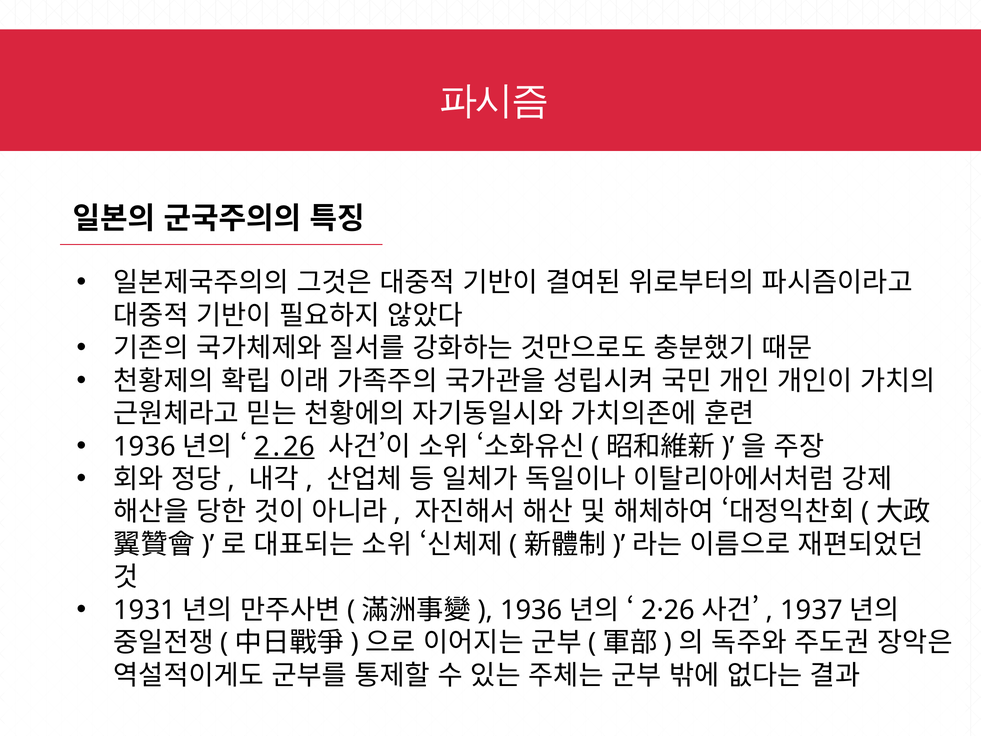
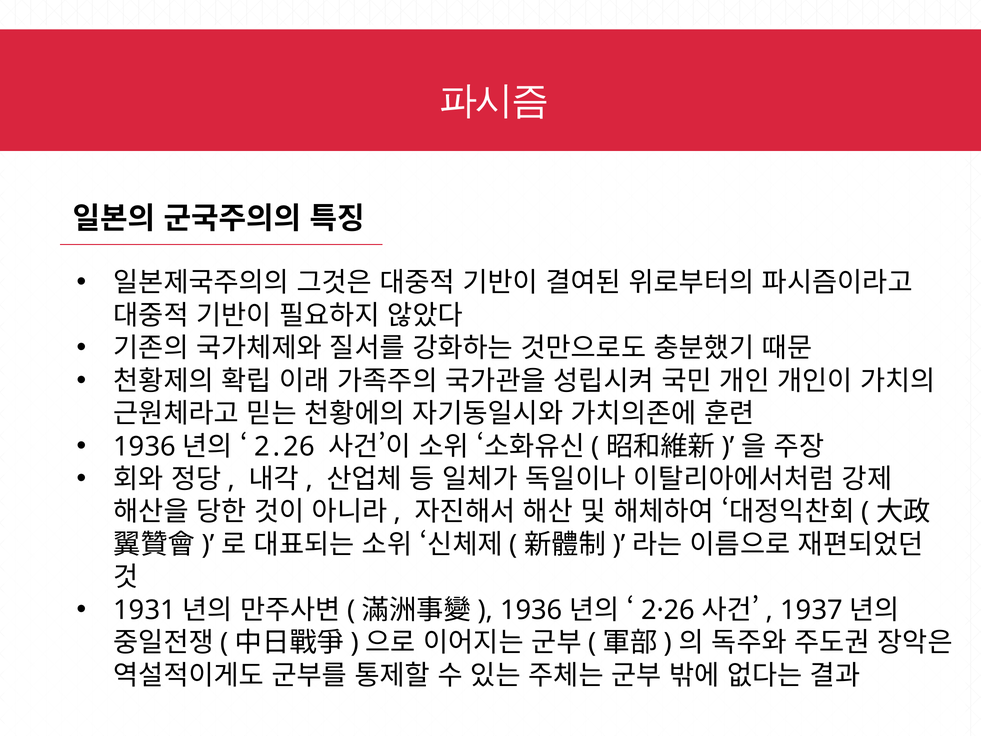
2․26 underline: present -> none (284, 446)
